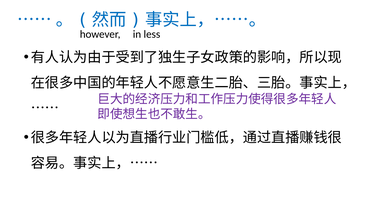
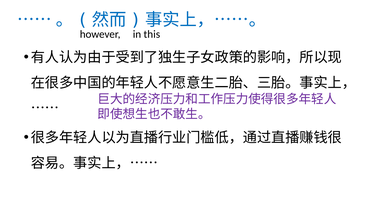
less: less -> this (152, 34)
